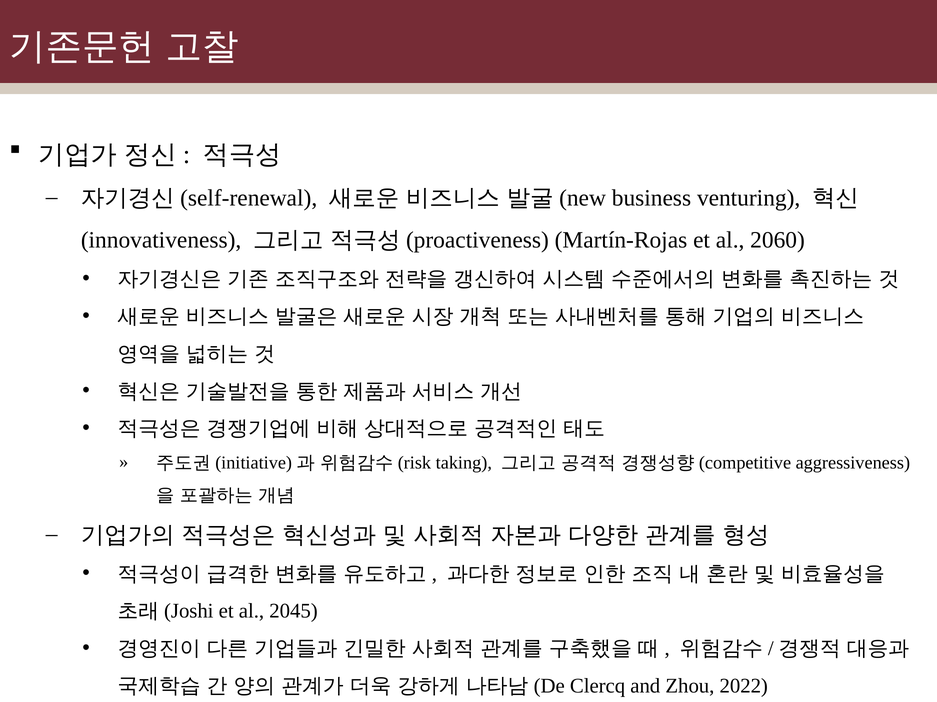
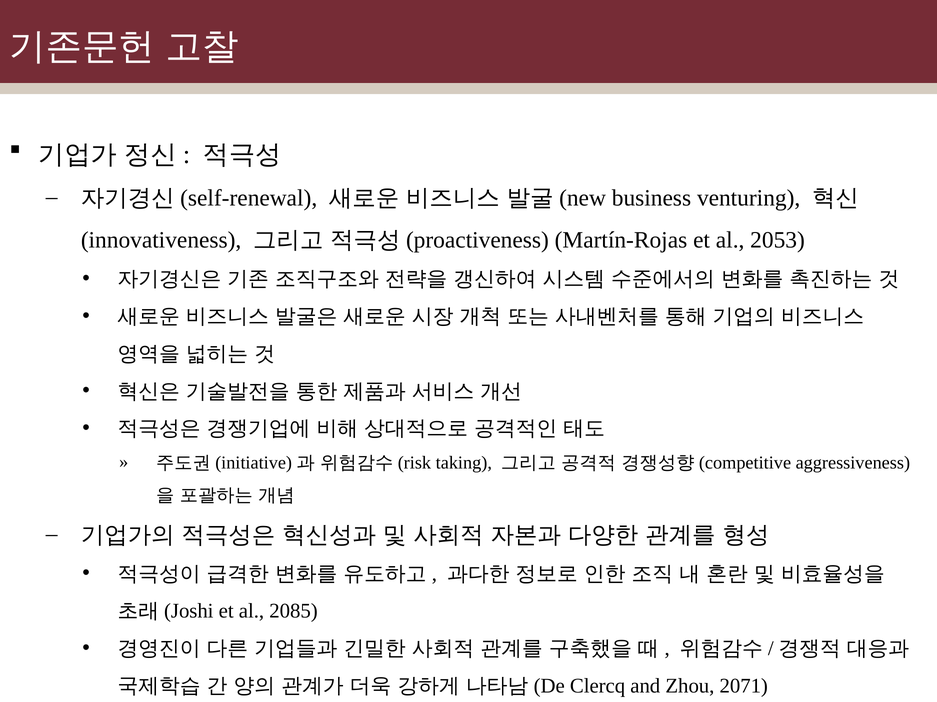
2060: 2060 -> 2053 (778, 240)
2045: 2045 -> 2085 (293, 612)
2022: 2022 -> 2071 (744, 687)
